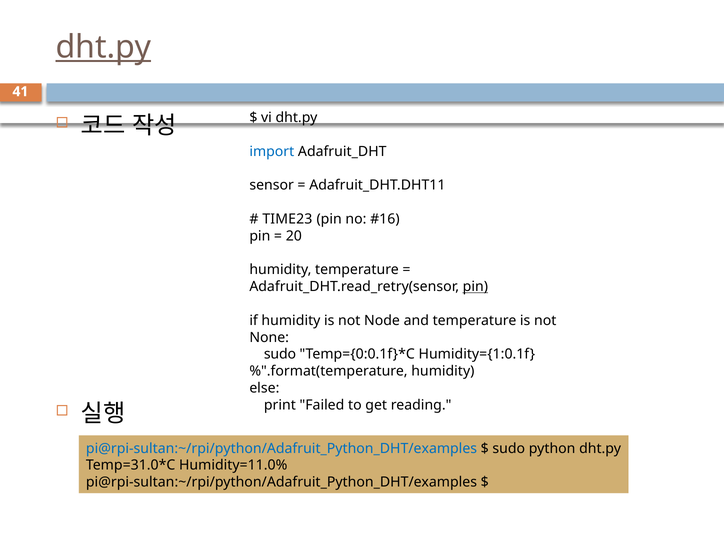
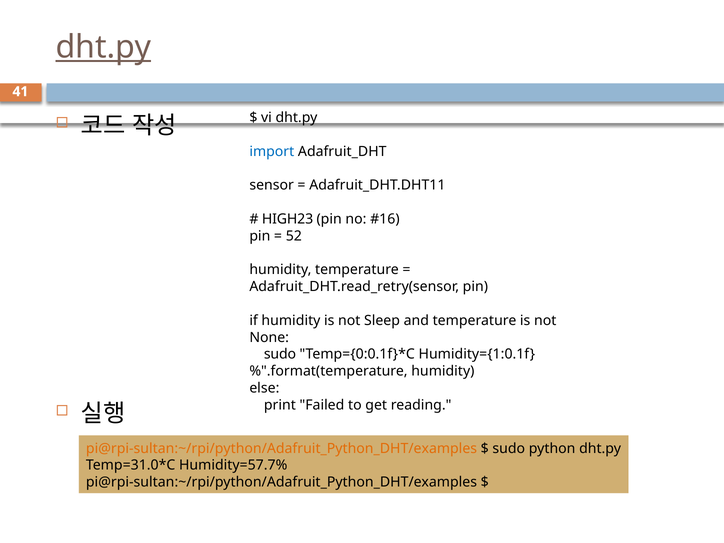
TIME23: TIME23 -> HIGH23 (288, 219)
20: 20 -> 52 (294, 236)
pin underline: present -> none (475, 287)
Node: Node -> Sleep (382, 321)
pi@rpi-sultan:~/rpi/python/Adafruit_Python_DHT/examples colour: blue -> orange (282, 448)
Humidity=11.0%: Humidity=11.0% -> Humidity=57.7% (233, 465)
